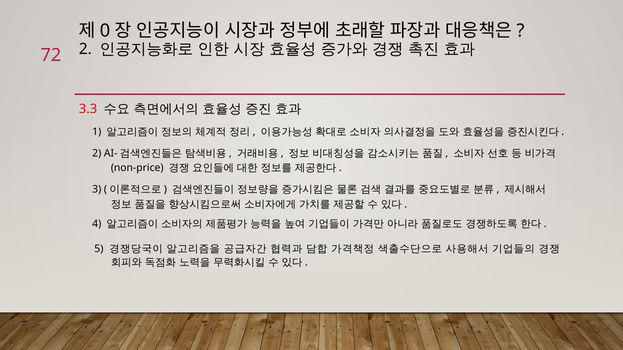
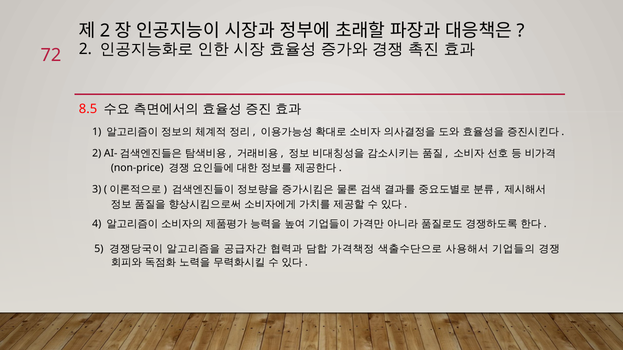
0: 0 -> 2 (105, 31)
3.3: 3.3 -> 8.5 (88, 109)
